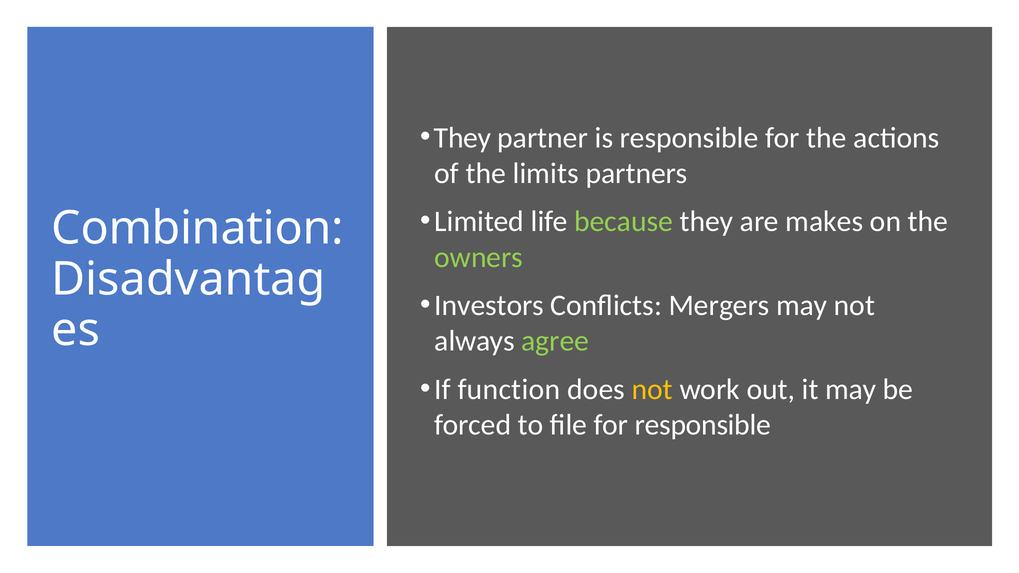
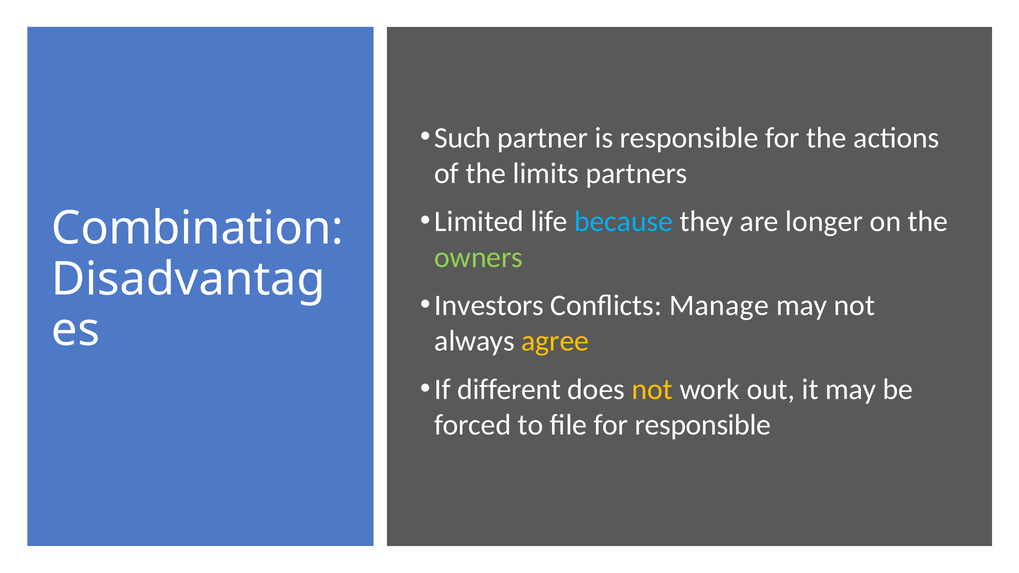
They: They -> Such (463, 138)
because colour: light green -> light blue (624, 222)
makes: makes -> longer (824, 222)
Mergers: Mergers -> Manage (719, 306)
agree colour: light green -> yellow (555, 341)
function: function -> different (509, 390)
